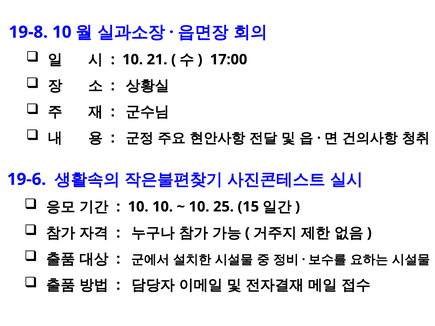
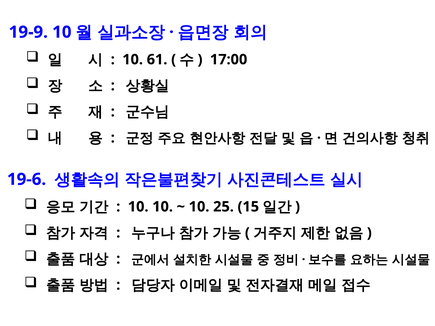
19-8: 19-8 -> 19-9 (28, 32)
21: 21 -> 61 (157, 60)
